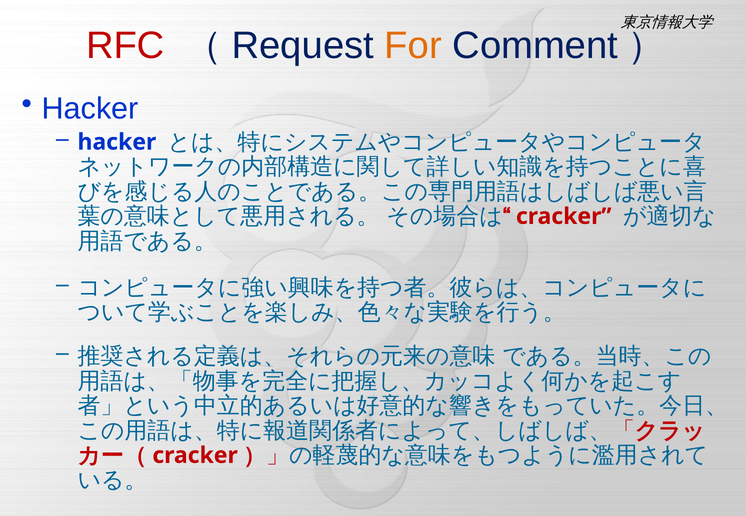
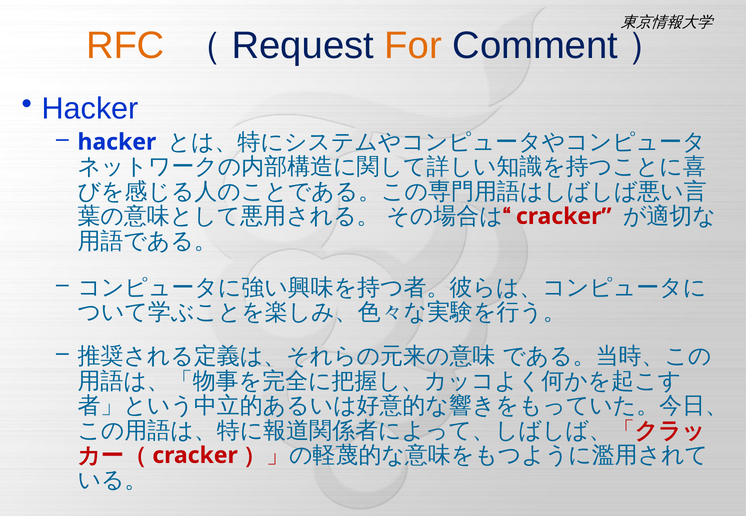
RFC colour: red -> orange (125, 46)
